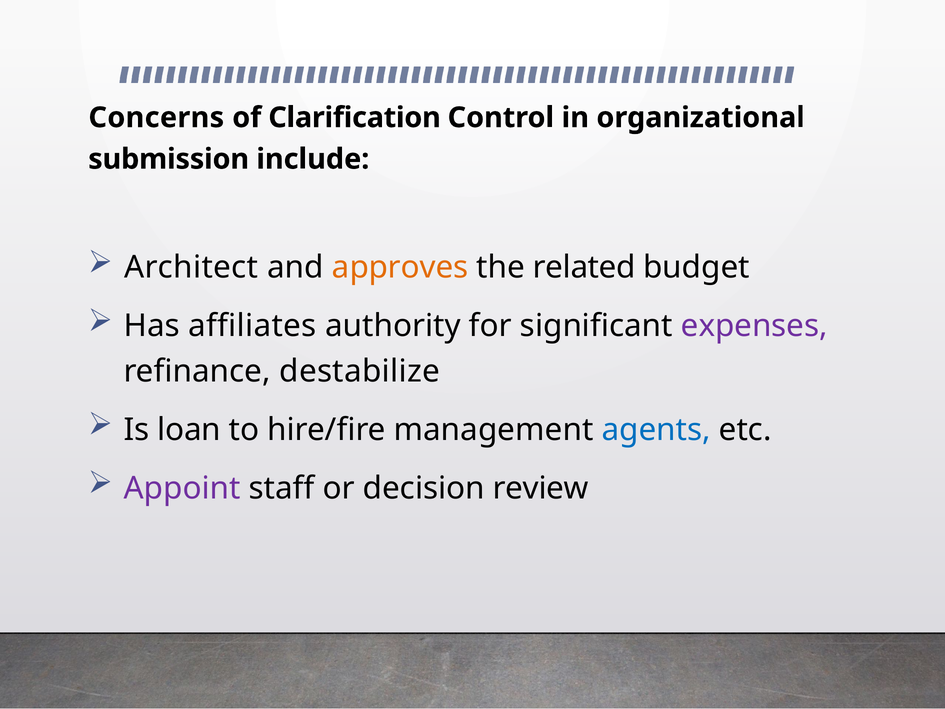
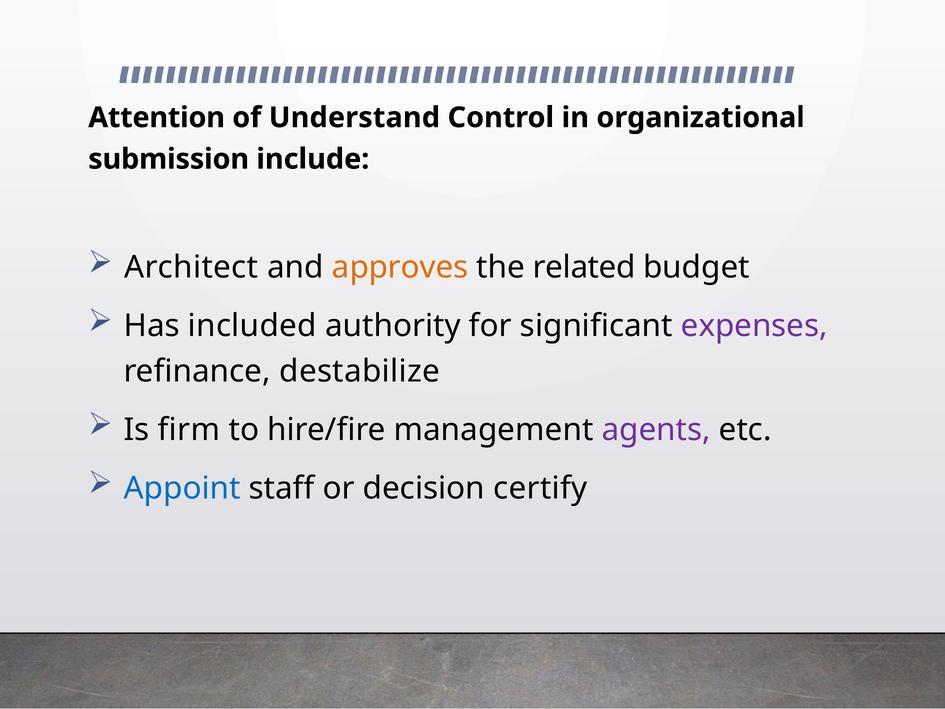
Concerns: Concerns -> Attention (157, 118)
Clarification: Clarification -> Understand (354, 118)
affiliates: affiliates -> included (252, 326)
loan: loan -> firm (189, 429)
agents colour: blue -> purple (656, 429)
Appoint colour: purple -> blue (182, 488)
review: review -> certify (540, 488)
